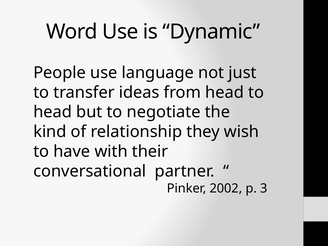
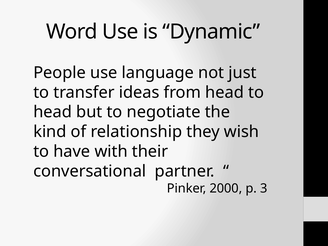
2002: 2002 -> 2000 (226, 188)
